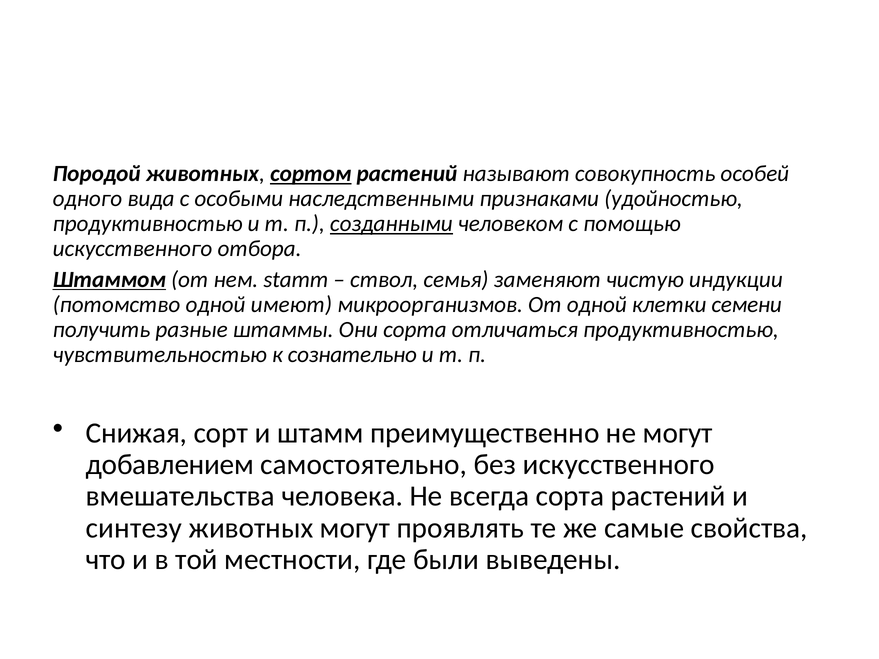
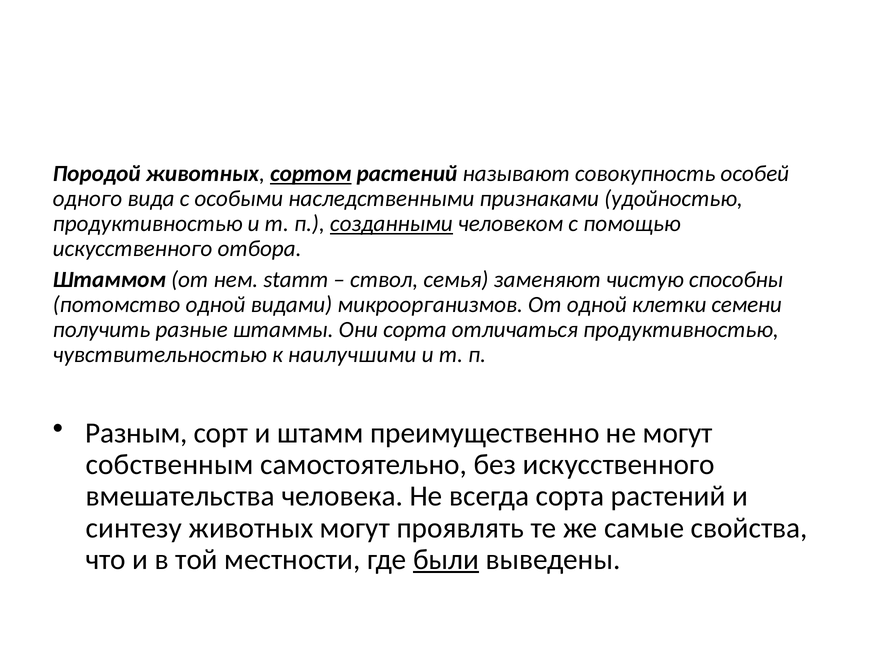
Штаммом underline: present -> none (109, 280)
индукции: индукции -> способны (736, 280)
имеют: имеют -> видами (291, 305)
сознательно: сознательно -> наилучшими (352, 355)
Снижая: Снижая -> Разным (137, 433)
добавлением: добавлением -> собственным (170, 465)
были underline: none -> present (446, 560)
